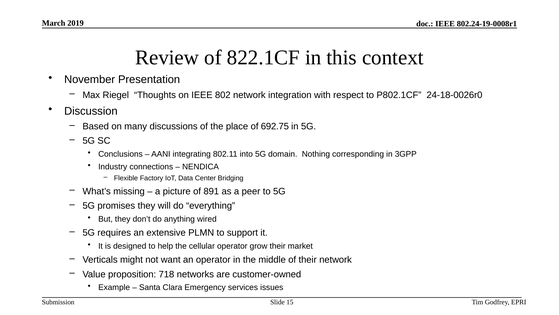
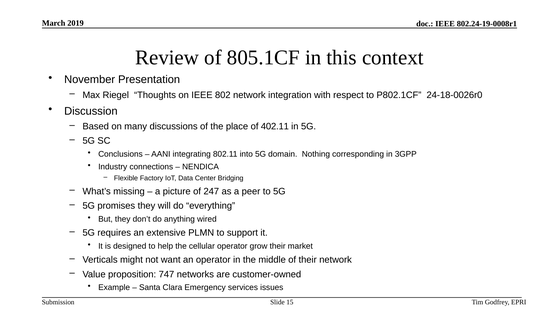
822.1CF: 822.1CF -> 805.1CF (263, 57)
692.75: 692.75 -> 402.11 (275, 126)
891: 891 -> 247 (211, 191)
718: 718 -> 747 (166, 274)
